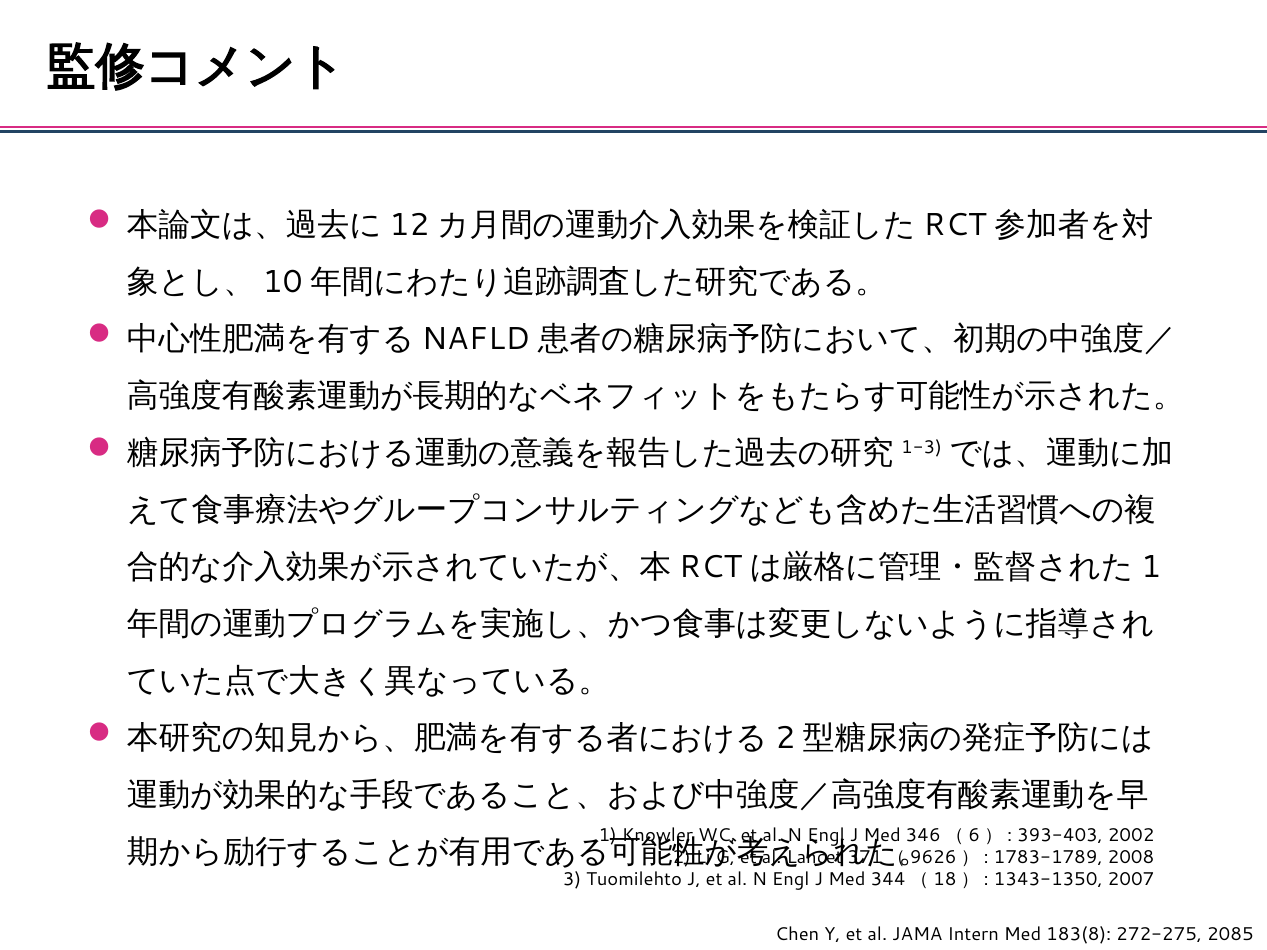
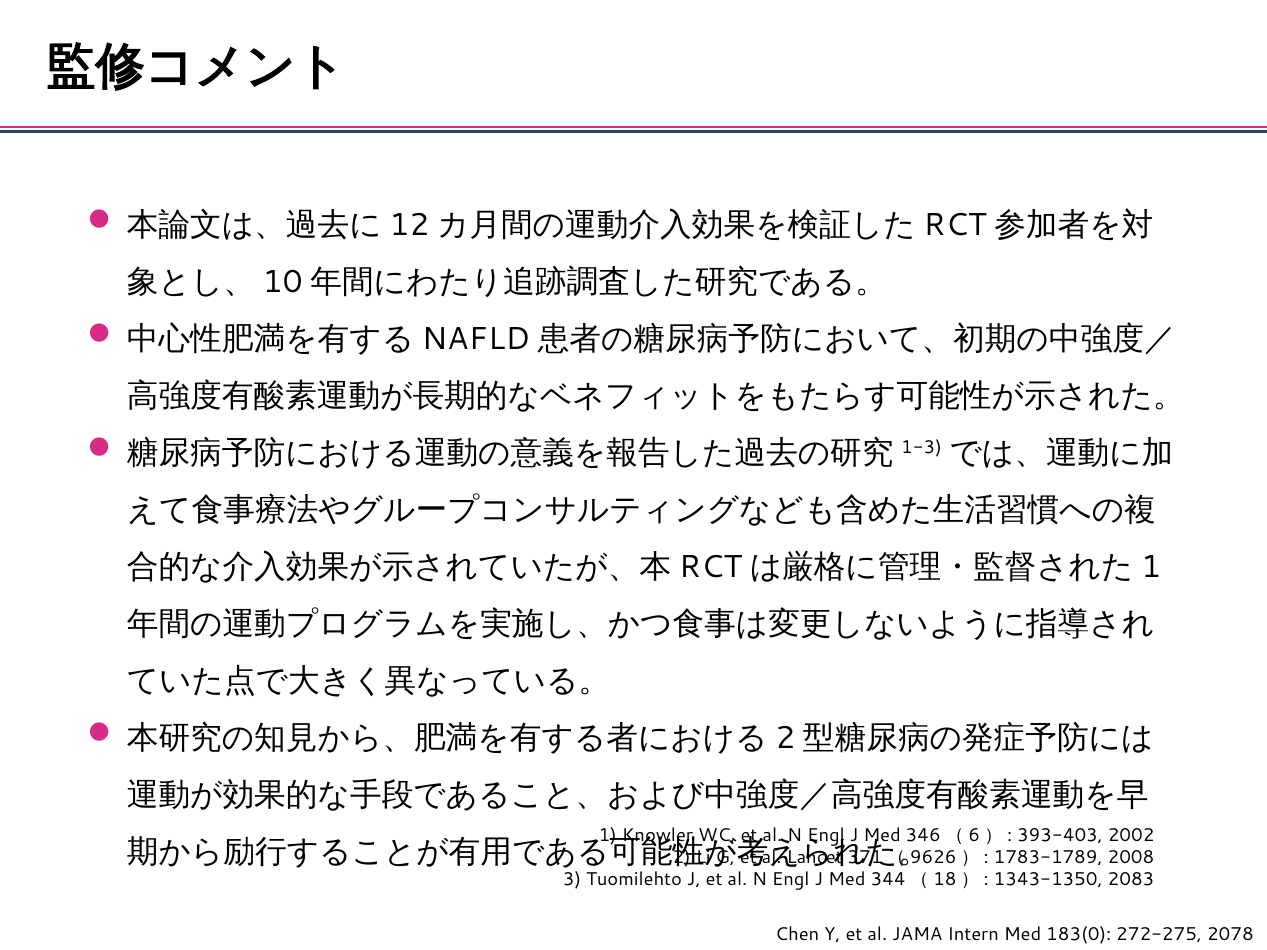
2007: 2007 -> 2083 (1131, 880)
183(8: 183(8 -> 183(0 (1079, 934)
2085: 2085 -> 2078 (1230, 934)
